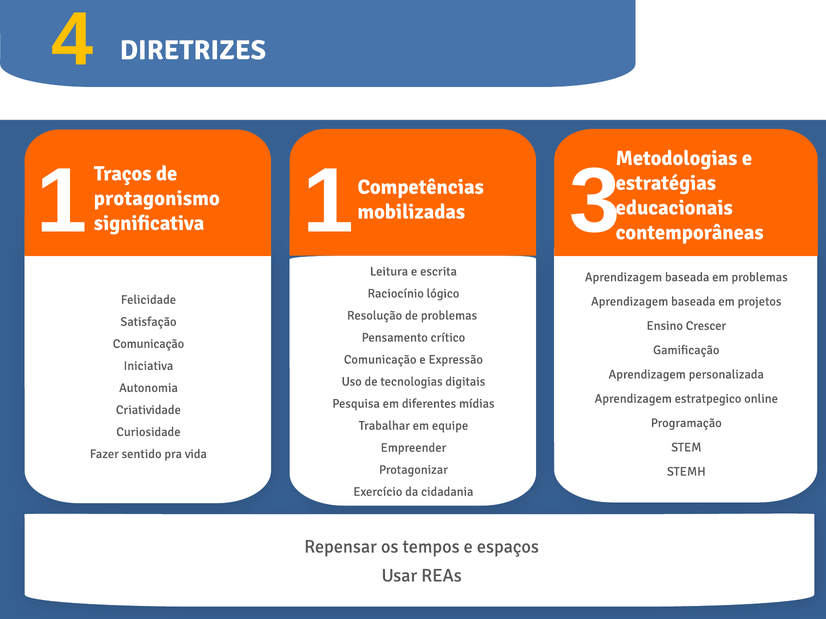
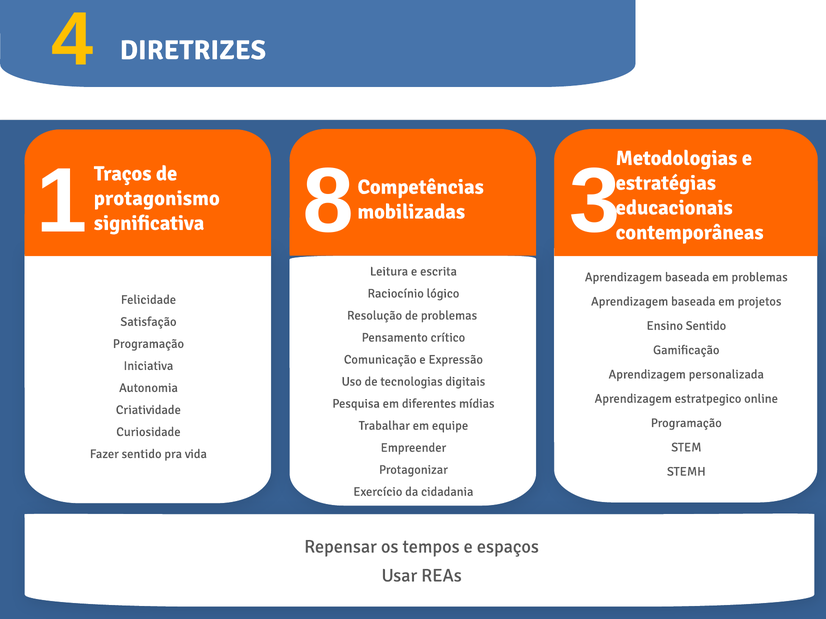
1 1: 1 -> 8 (328, 202)
Ensino Crescer: Crescer -> Sentido (706, 326)
Comunicação: Comunicação -> Programação (148, 344)
